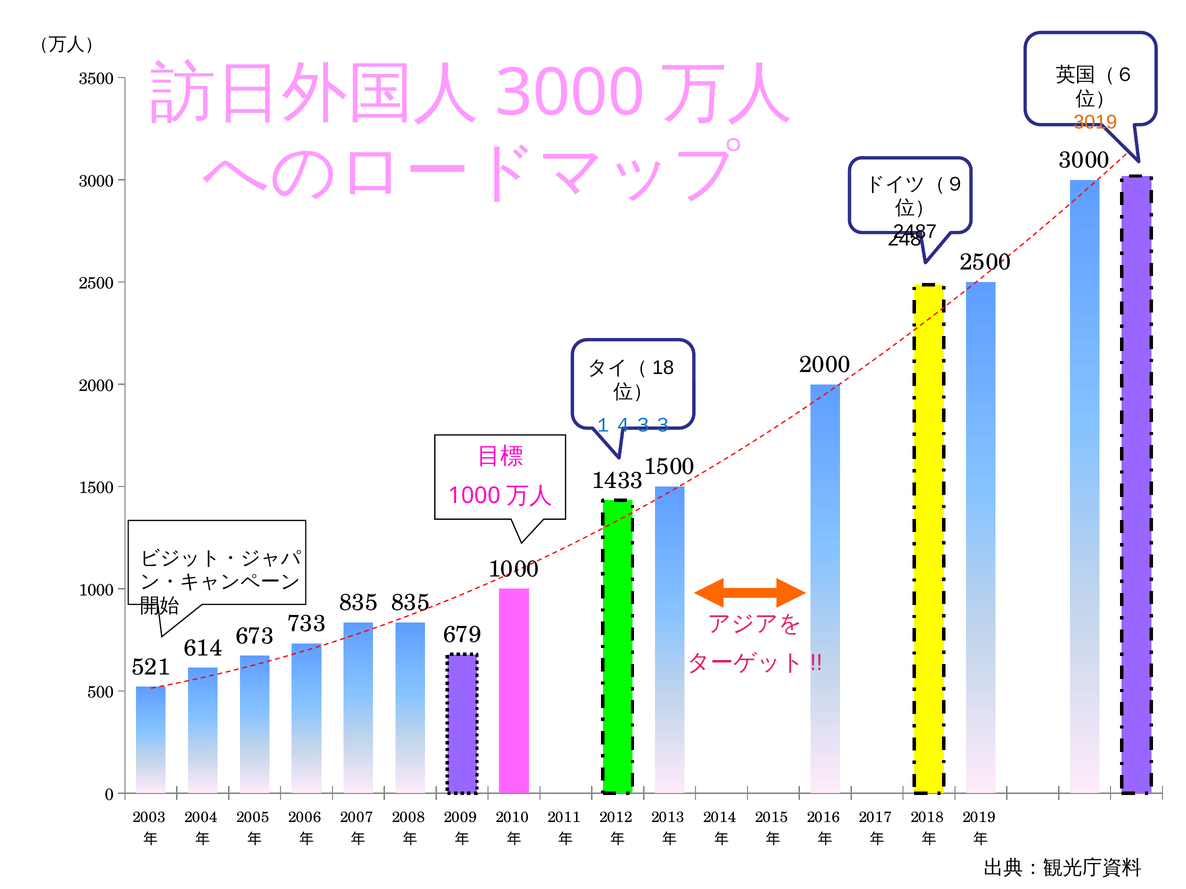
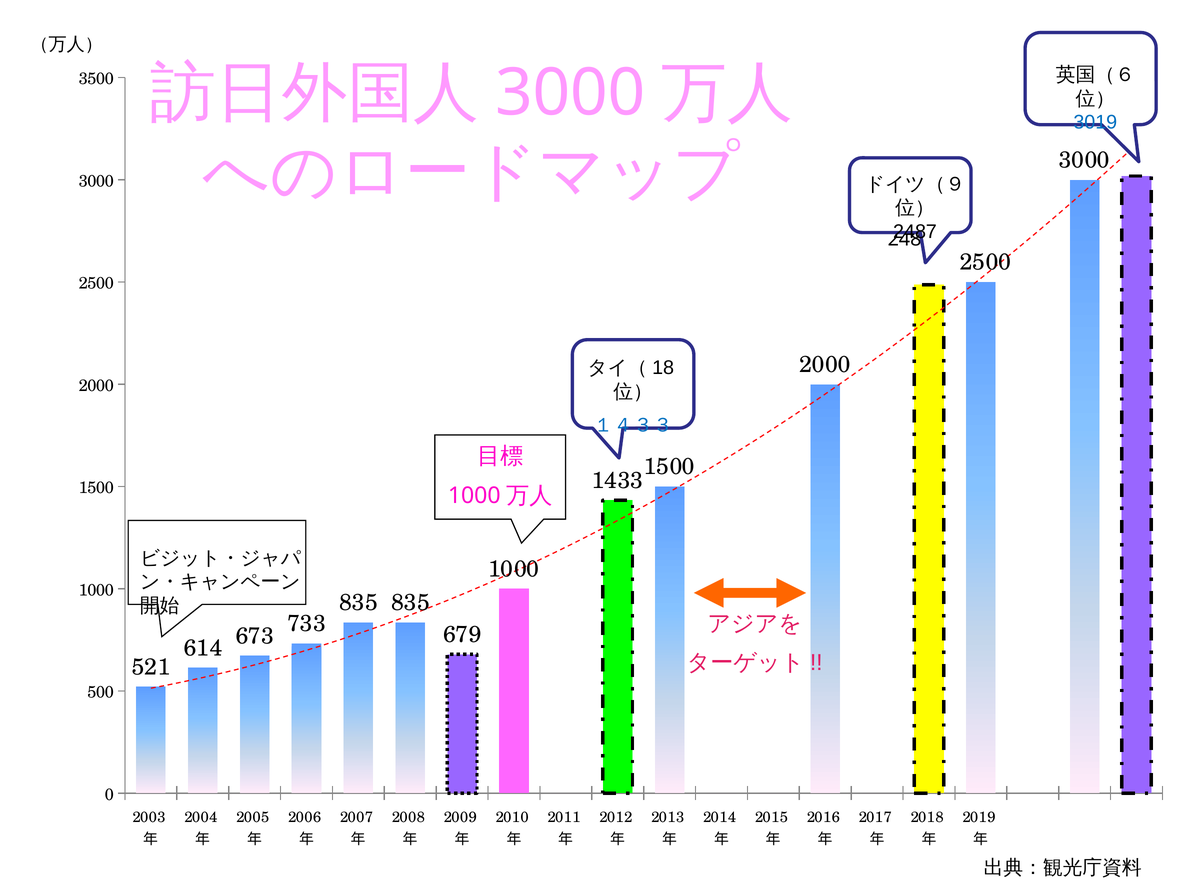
3019 colour: orange -> blue (1095, 122)
